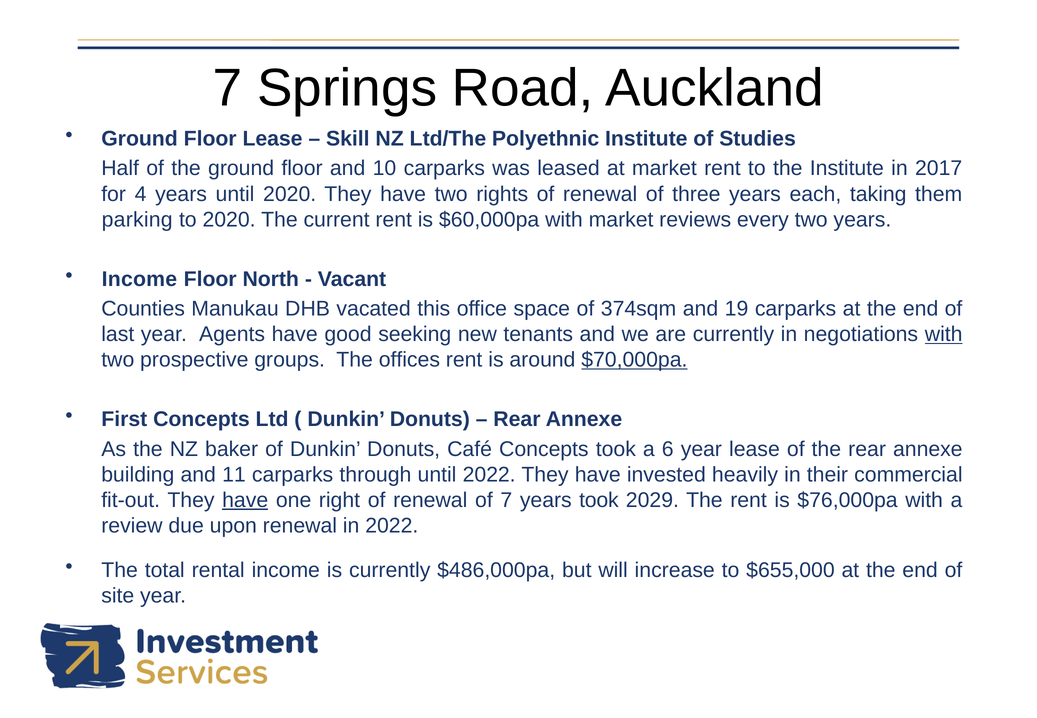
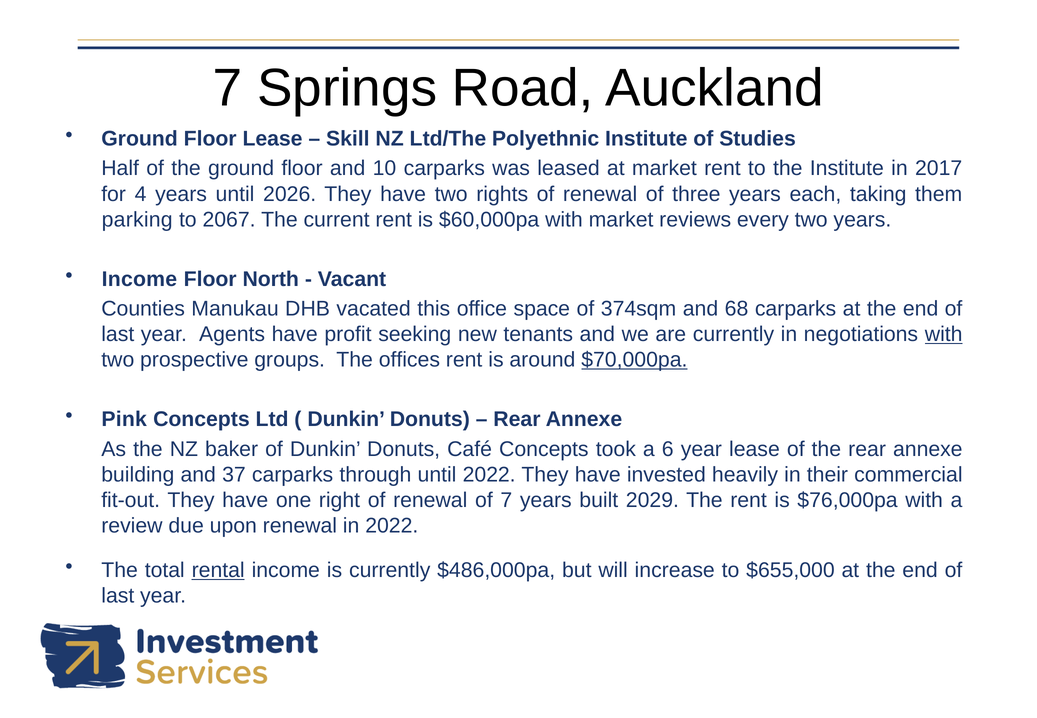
until 2020: 2020 -> 2026 (290, 194)
to 2020: 2020 -> 2067 (229, 219)
19: 19 -> 68 (737, 309)
good: good -> profit (348, 334)
First: First -> Pink (124, 419)
11: 11 -> 37 (234, 475)
have underline: present -> none (245, 500)
years took: took -> built (599, 500)
rental underline: none -> present (218, 570)
site: site -> last (118, 596)
